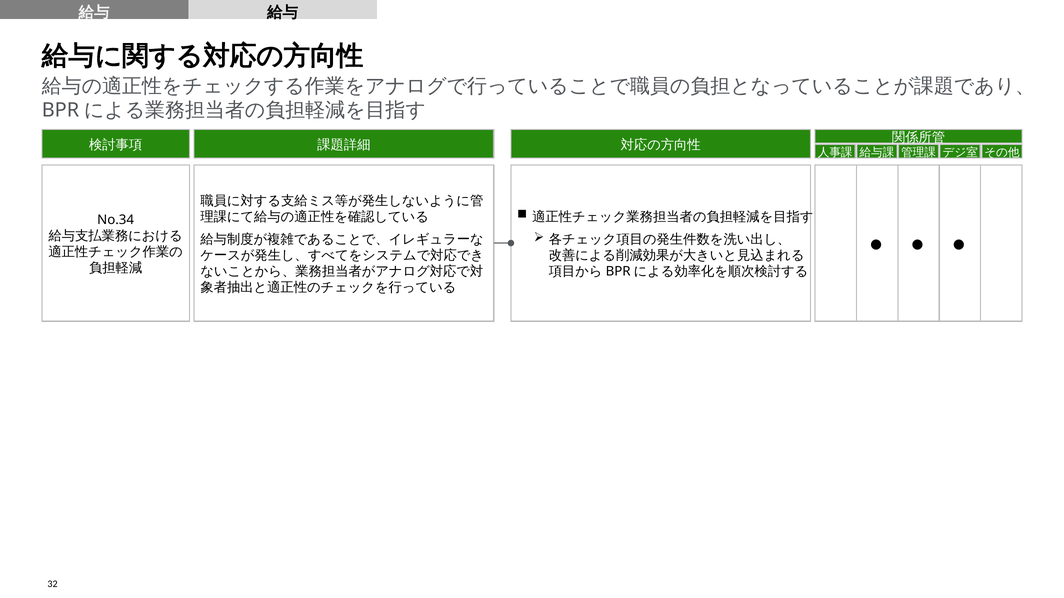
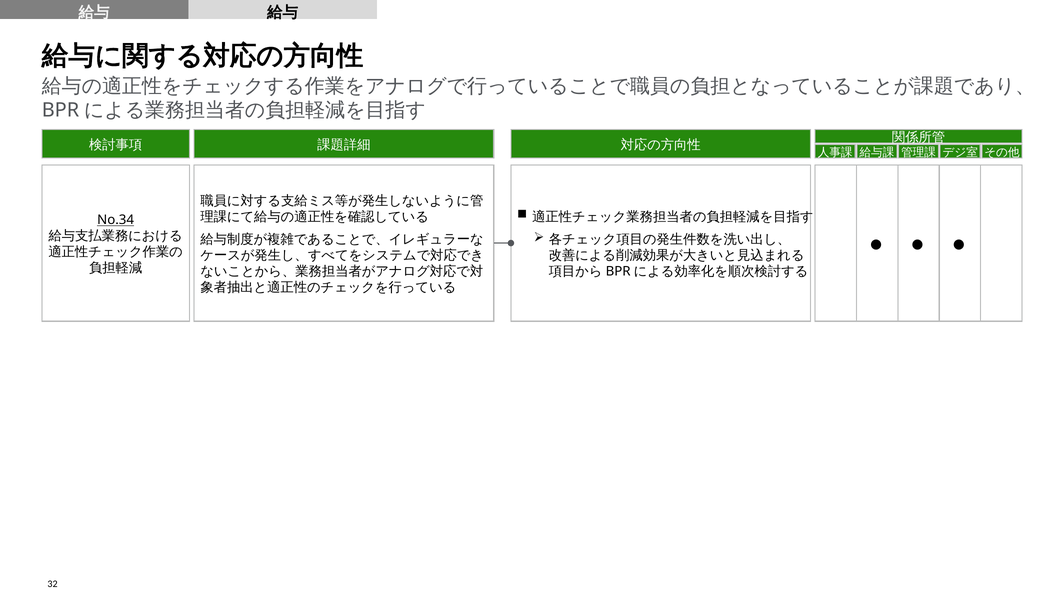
No.34 underline: none -> present (116, 220)
